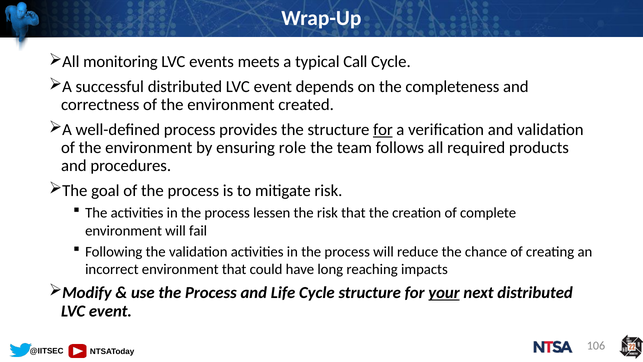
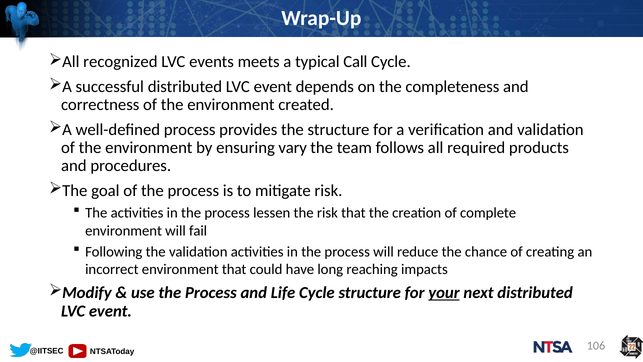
monitoring: monitoring -> recognized (120, 62)
for underline: present -> none (383, 130)
role: role -> vary (293, 148)
